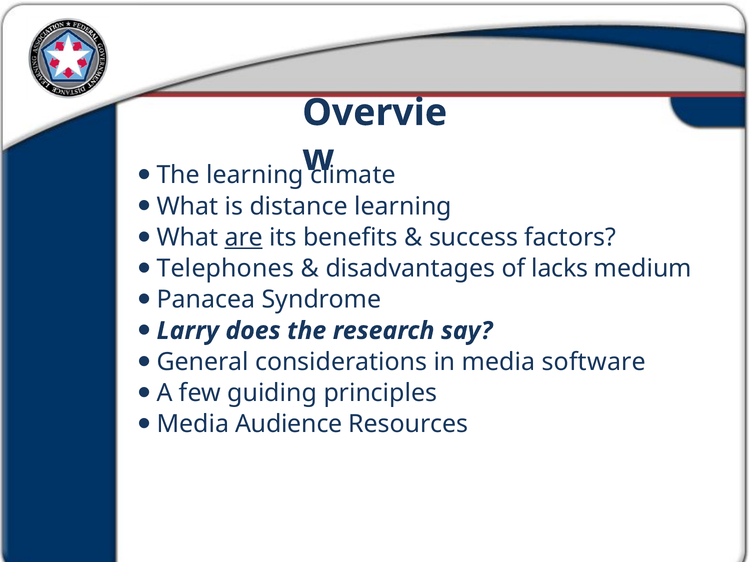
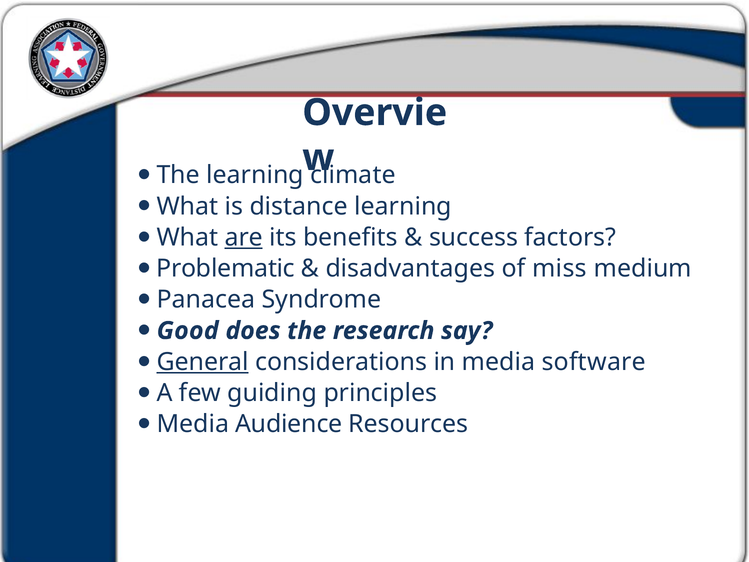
Telephones: Telephones -> Problematic (226, 268)
lacks: lacks -> miss (560, 268)
Larry: Larry -> Good (188, 331)
General underline: none -> present (203, 362)
